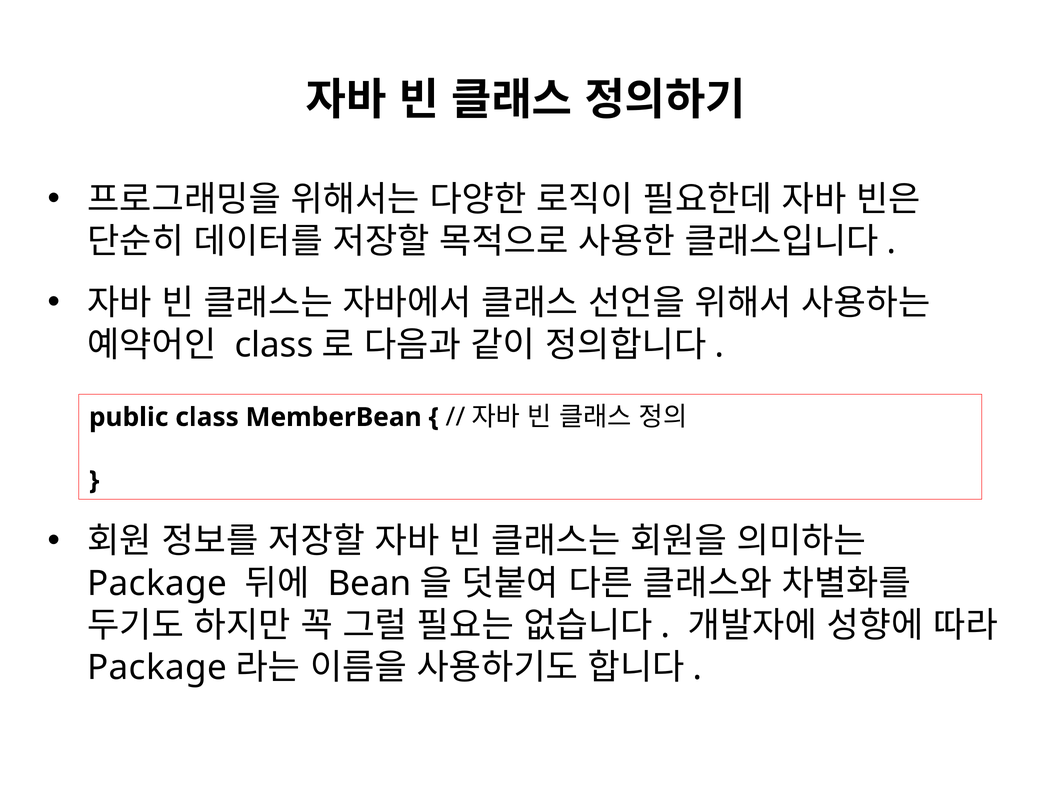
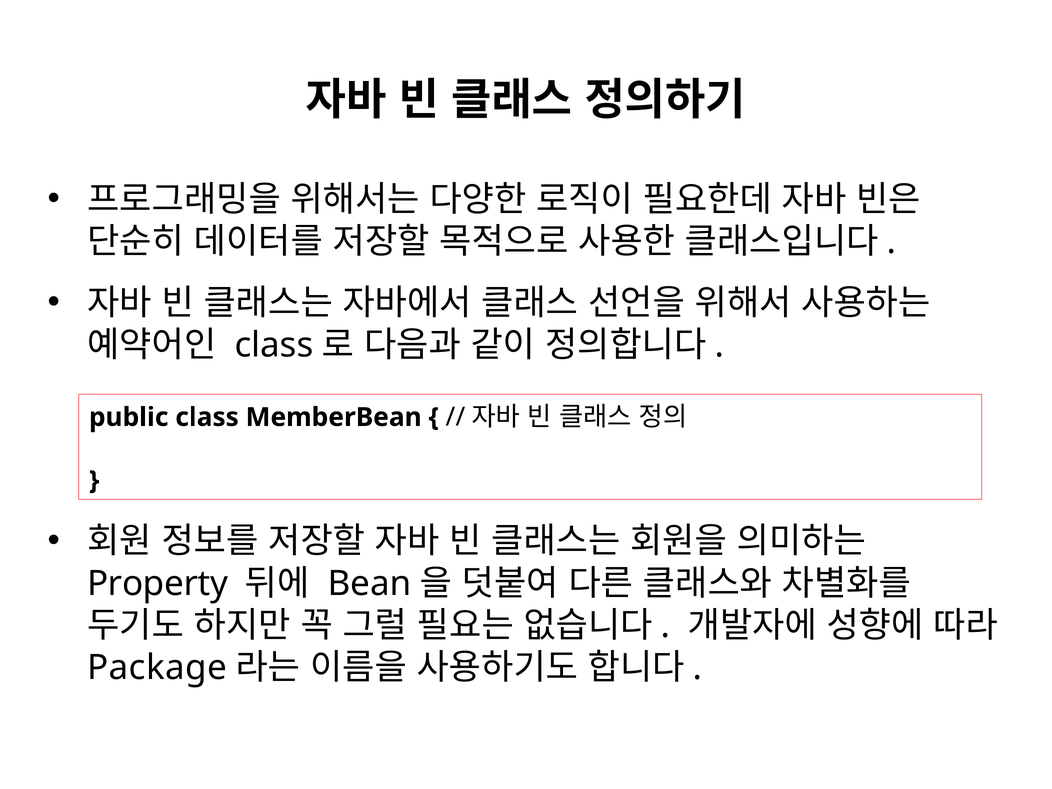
Package: Package -> Property (157, 583)
